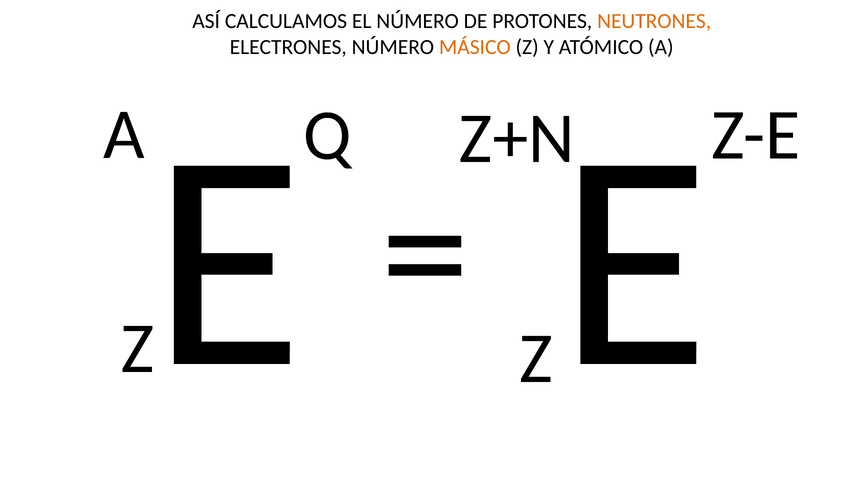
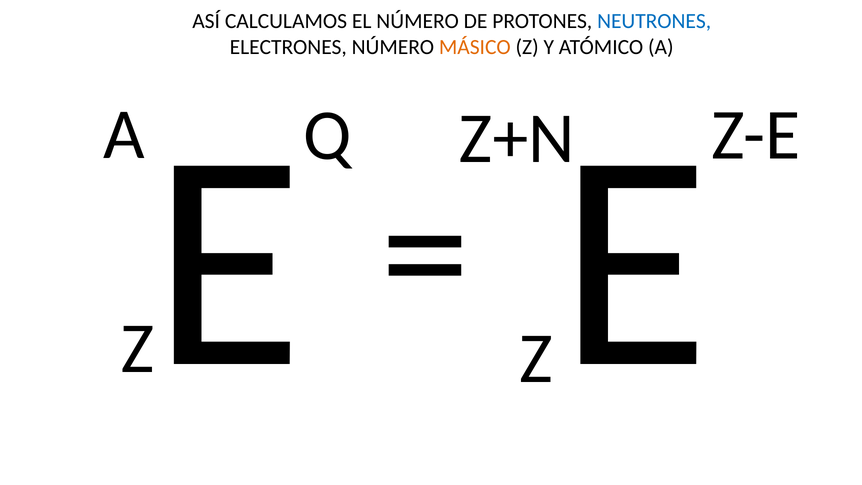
NEUTRONES colour: orange -> blue (654, 21)
